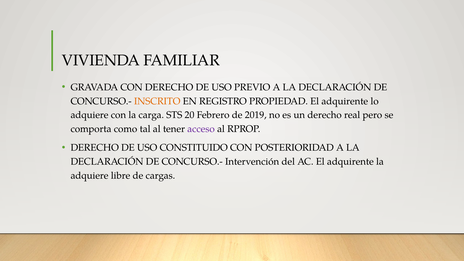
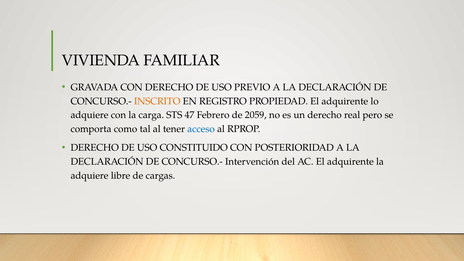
20: 20 -> 47 (190, 115)
2019: 2019 -> 2059 (256, 115)
acceso colour: purple -> blue (201, 129)
